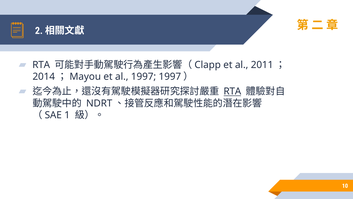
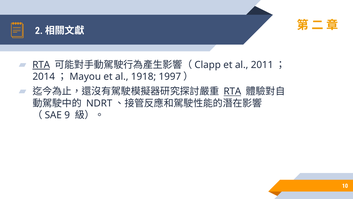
RTA underline: none -> present (41, 65)
al 1997: 1997 -> 1918 (144, 77)
1: 1 -> 9 (67, 115)
